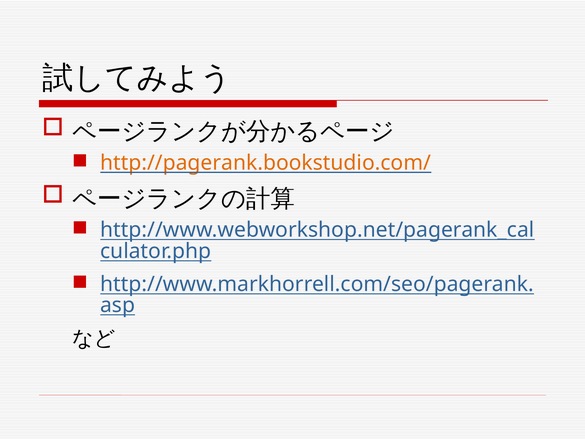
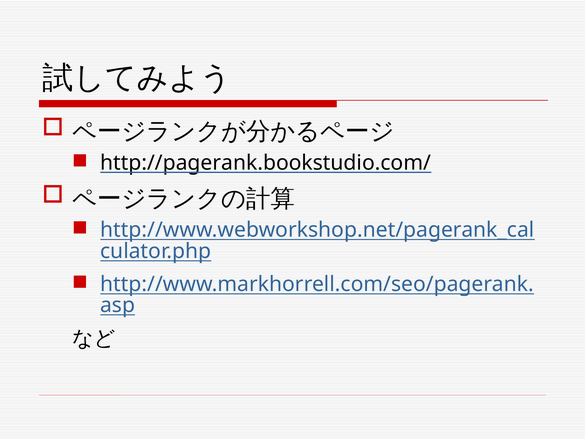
http://pagerank.bookstudio.com/ colour: orange -> black (266, 163)
